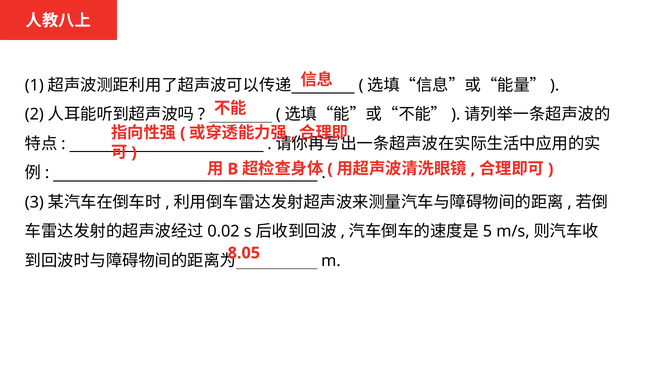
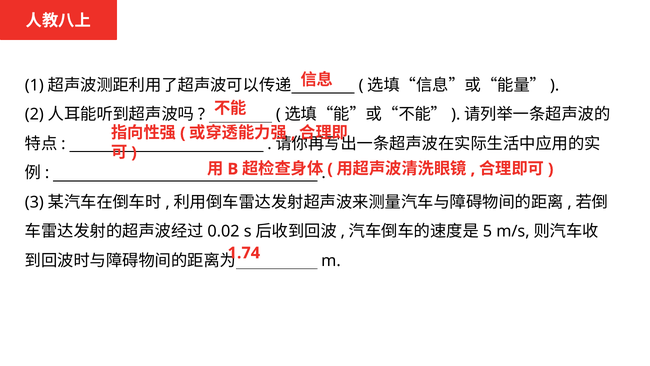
8.05: 8.05 -> 1.74 (244, 253)
